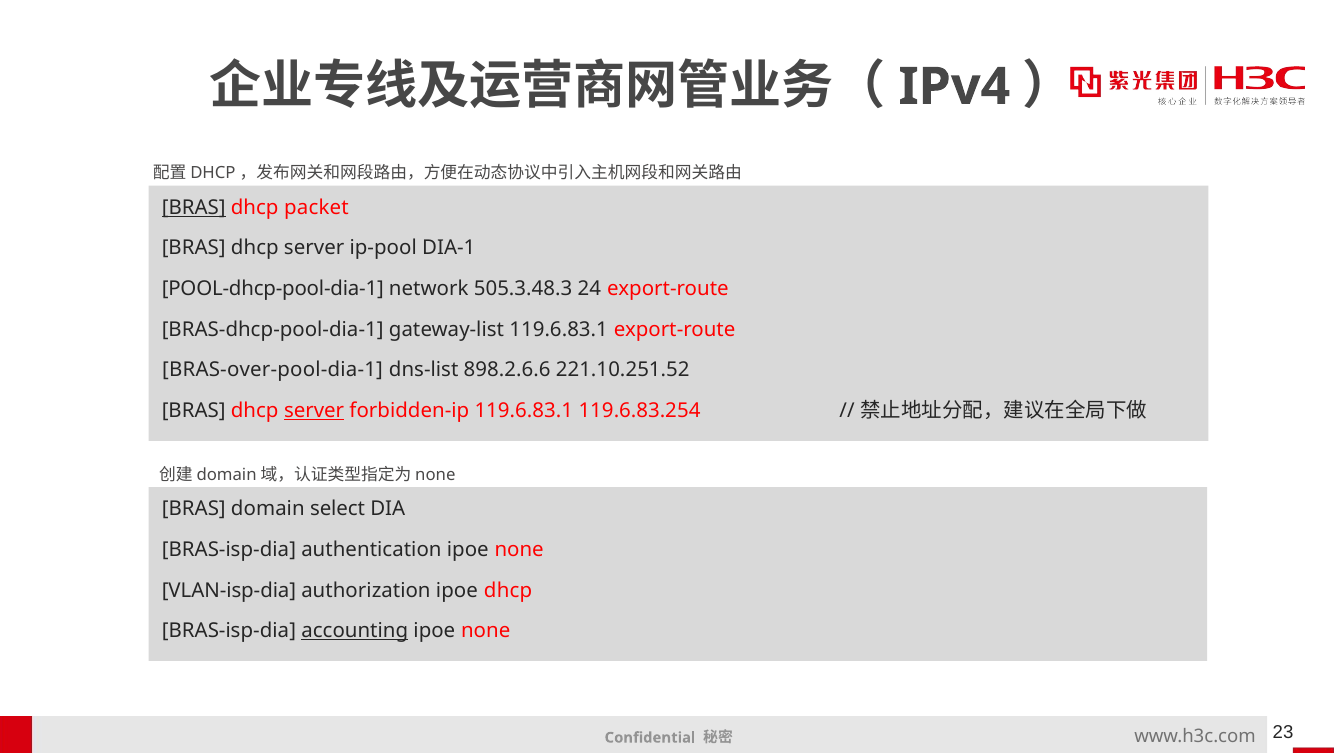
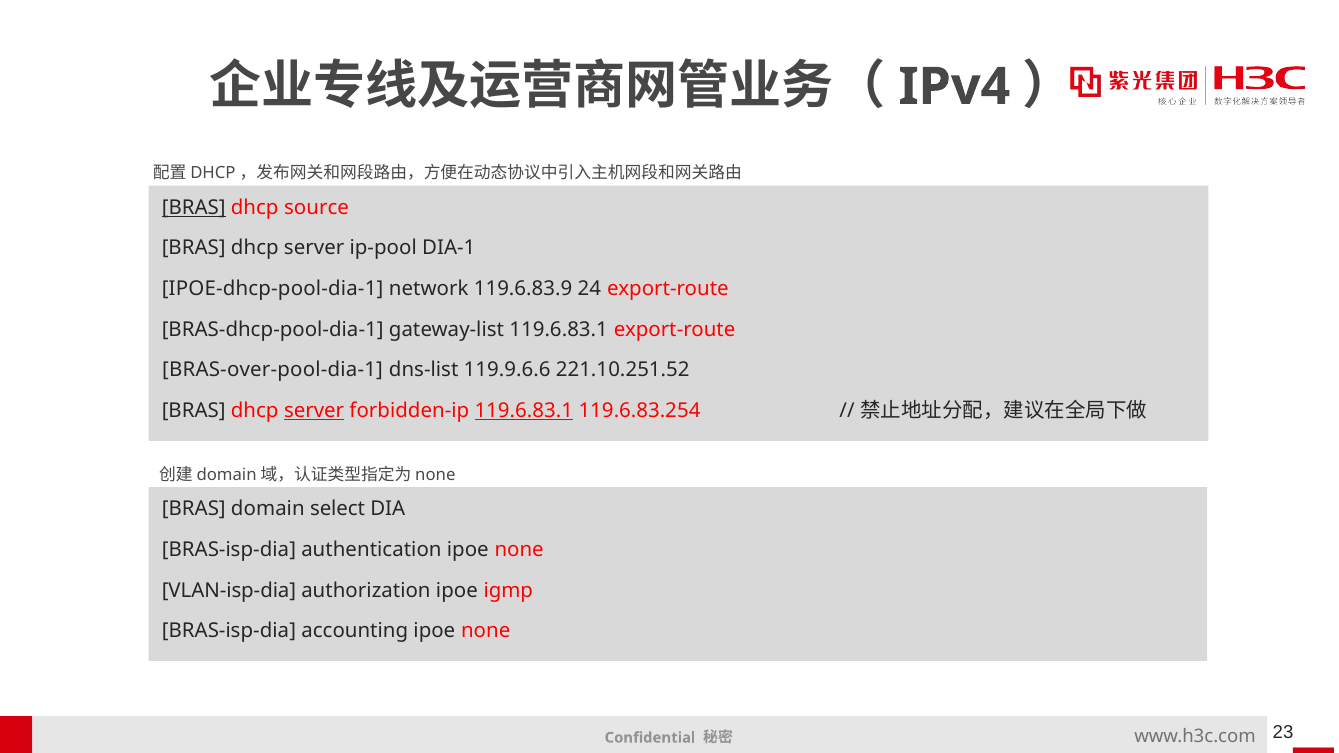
packet: packet -> source (316, 208)
POOL-dhcp-pool-dia-1: POOL-dhcp-pool-dia-1 -> IPOE-dhcp-pool-dia-1 (273, 289)
505.3.48.3: 505.3.48.3 -> 119.6.83.9 (523, 289)
898.2.6.6: 898.2.6.6 -> 119.9.6.6 (507, 370)
119.6.83.1 underline: none -> present (524, 411)
ipoe dhcp: dhcp -> igmp (508, 591)
accounting underline: present -> none (355, 631)
